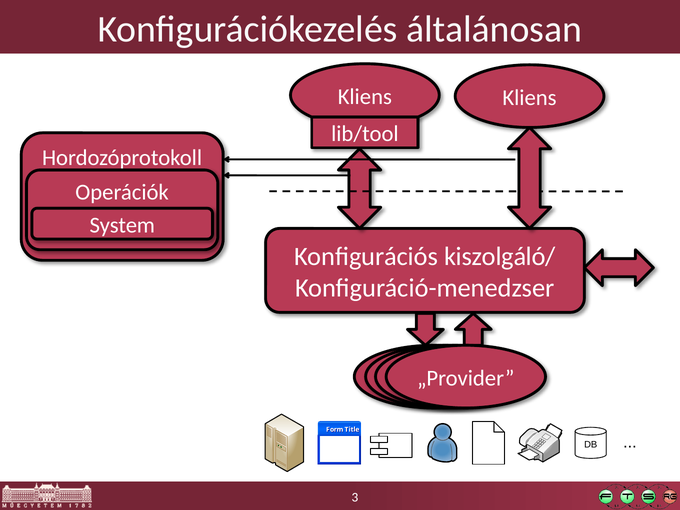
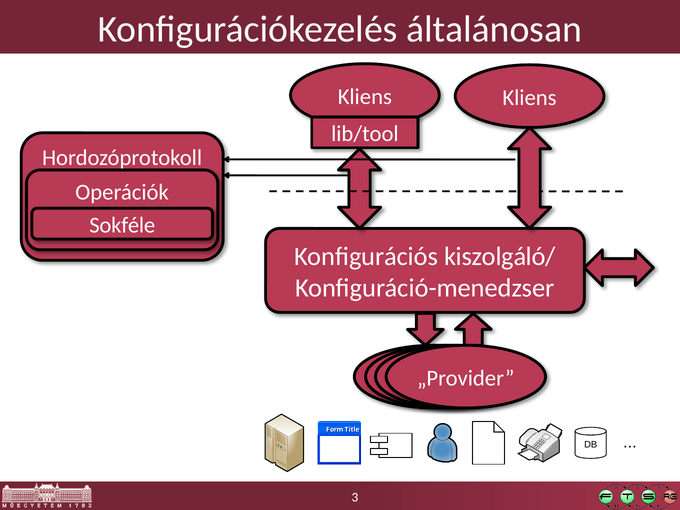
System: System -> Sokféle (122, 225)
